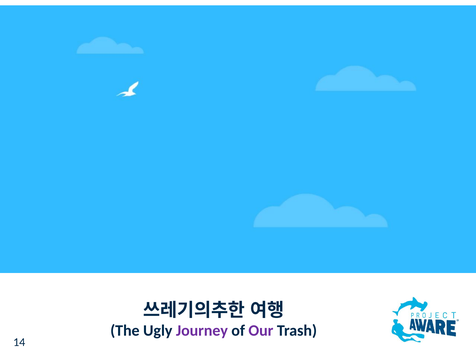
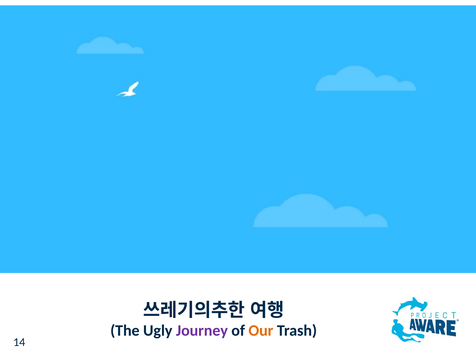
Our colour: purple -> orange (261, 331)
